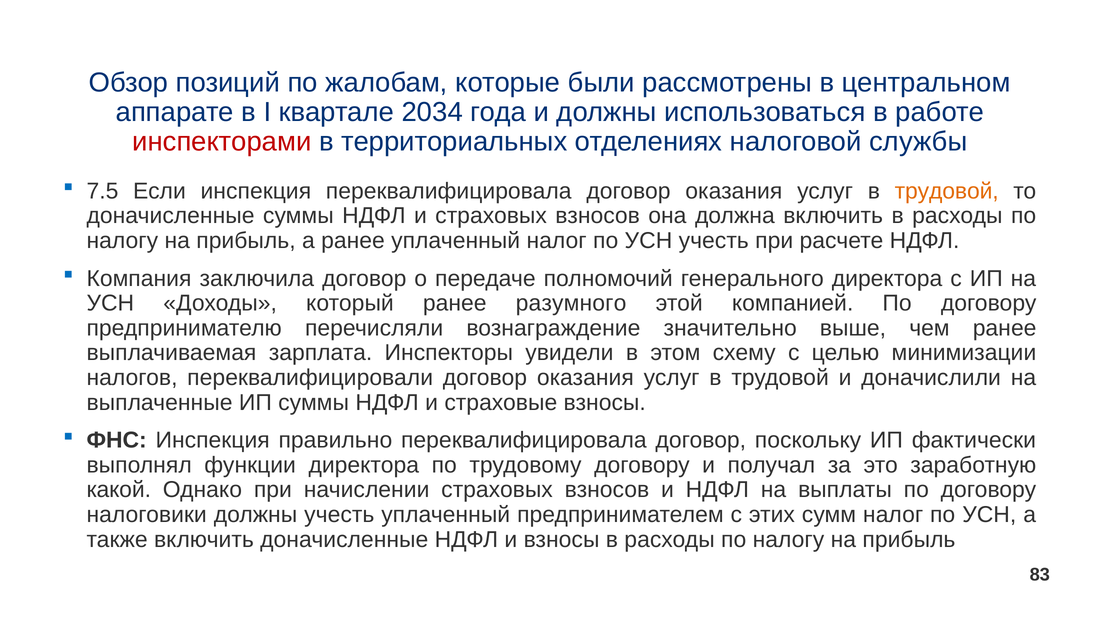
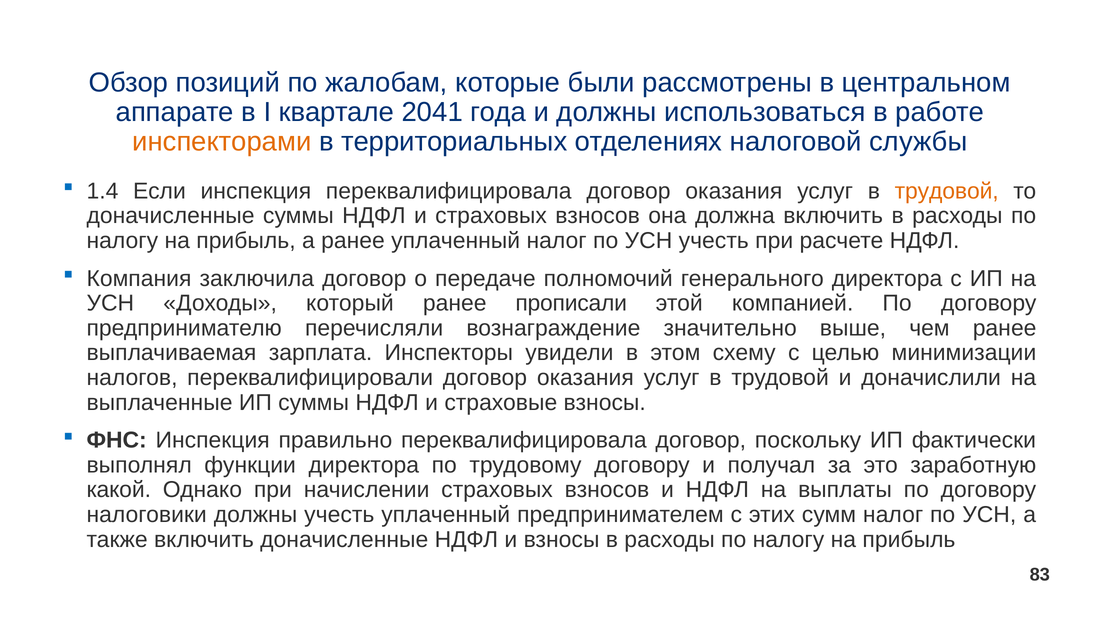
2034: 2034 -> 2041 (432, 112)
инспекторами colour: red -> orange (222, 142)
7.5: 7.5 -> 1.4 (102, 191)
разумного: разумного -> прописали (571, 303)
